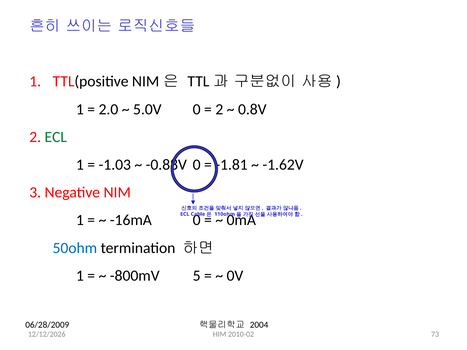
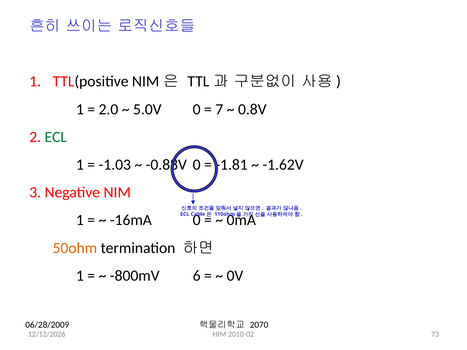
2: 2 -> 7 (219, 109)
50ohm colour: blue -> orange (75, 248)
5: 5 -> 6 (197, 276)
2004: 2004 -> 2070 (259, 325)
